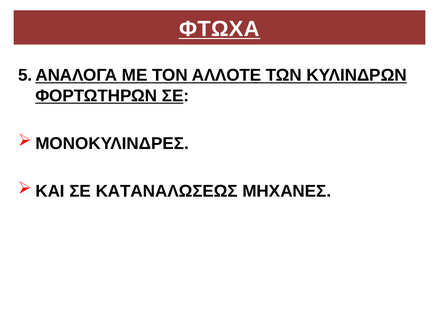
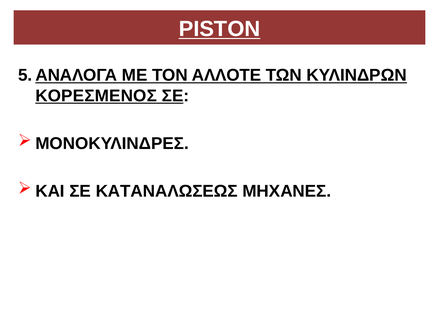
ΦΤΩΧΑ: ΦΤΩΧΑ -> PISTON (220, 29)
ΦΟΡΤΩΤΗΡΩΝ: ΦΟΡΤΩΤΗΡΩΝ -> ΚΟΡΕΣΜΕΝΟΣ (96, 96)
